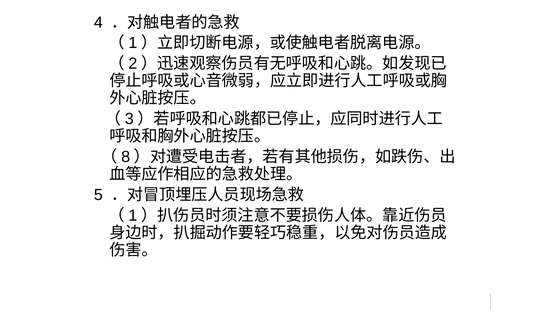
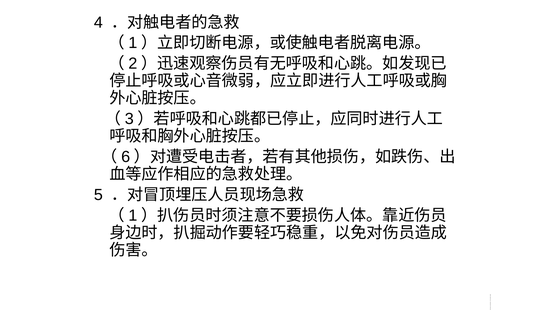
8: 8 -> 6 (126, 157)
